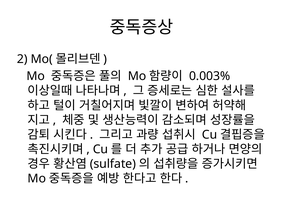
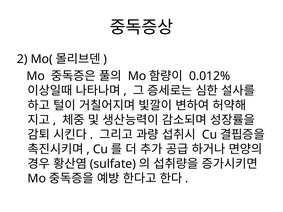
0.003%: 0.003% -> 0.012% (210, 76)
